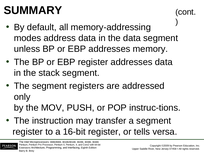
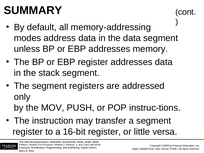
tells: tells -> little (142, 132)
